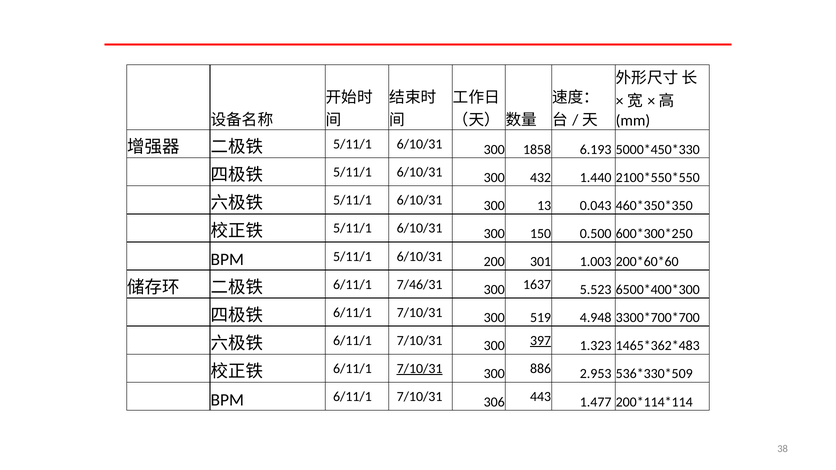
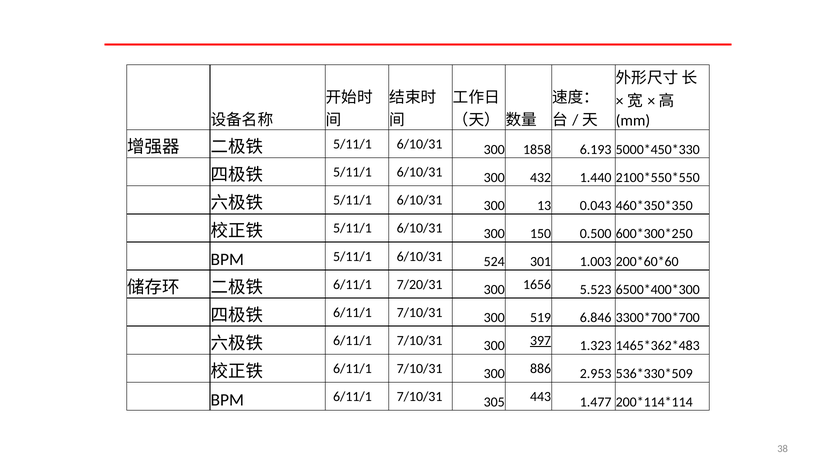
200: 200 -> 524 (494, 262)
7/46/31: 7/46/31 -> 7/20/31 (420, 285)
1637: 1637 -> 1656 (537, 285)
4.948: 4.948 -> 6.846 (596, 318)
7/10/31 underline: present -> none (420, 369)
306: 306 -> 305 (494, 402)
